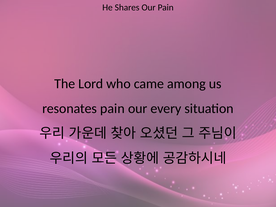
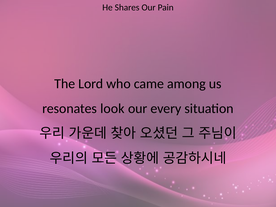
resonates pain: pain -> look (112, 109)
